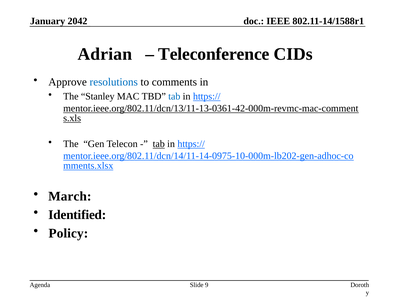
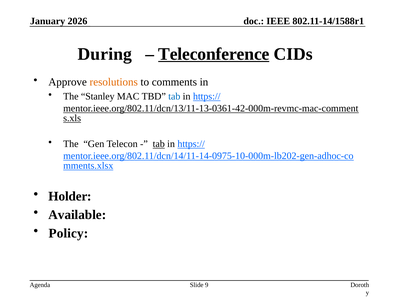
2042: 2042 -> 2026 (77, 21)
Adrian: Adrian -> During (105, 54)
Teleconference underline: none -> present (214, 54)
resolutions colour: blue -> orange (114, 82)
March: March -> Holder (70, 196)
Identified: Identified -> Available (77, 214)
